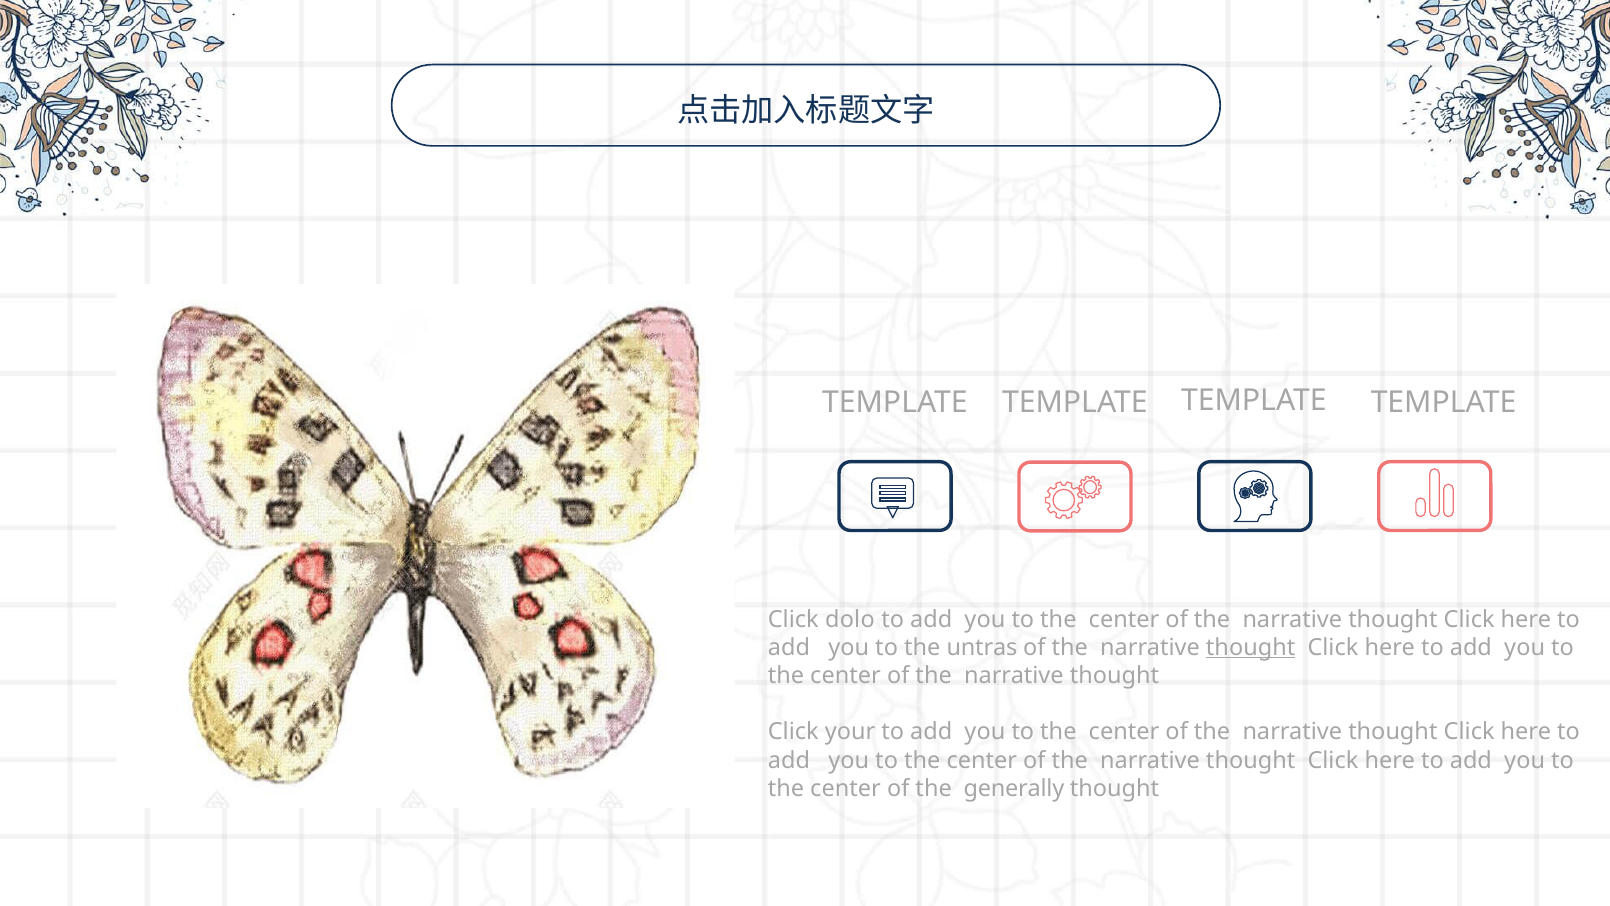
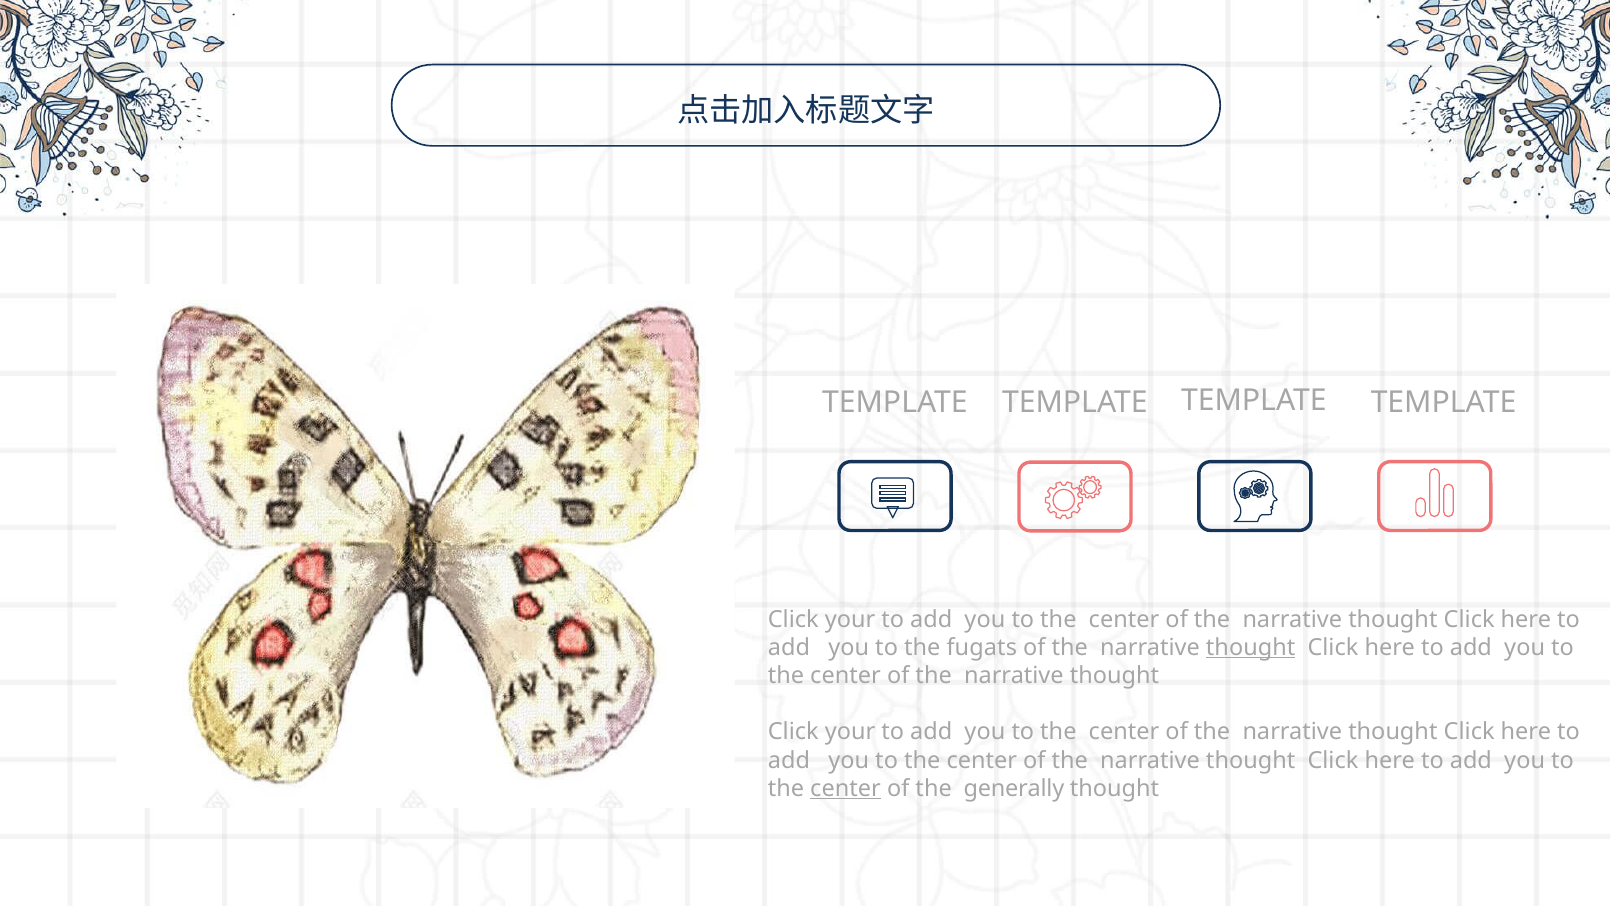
dolo: dolo -> your (850, 619)
untras: untras -> fugats (982, 648)
center underline: none -> present (846, 789)
